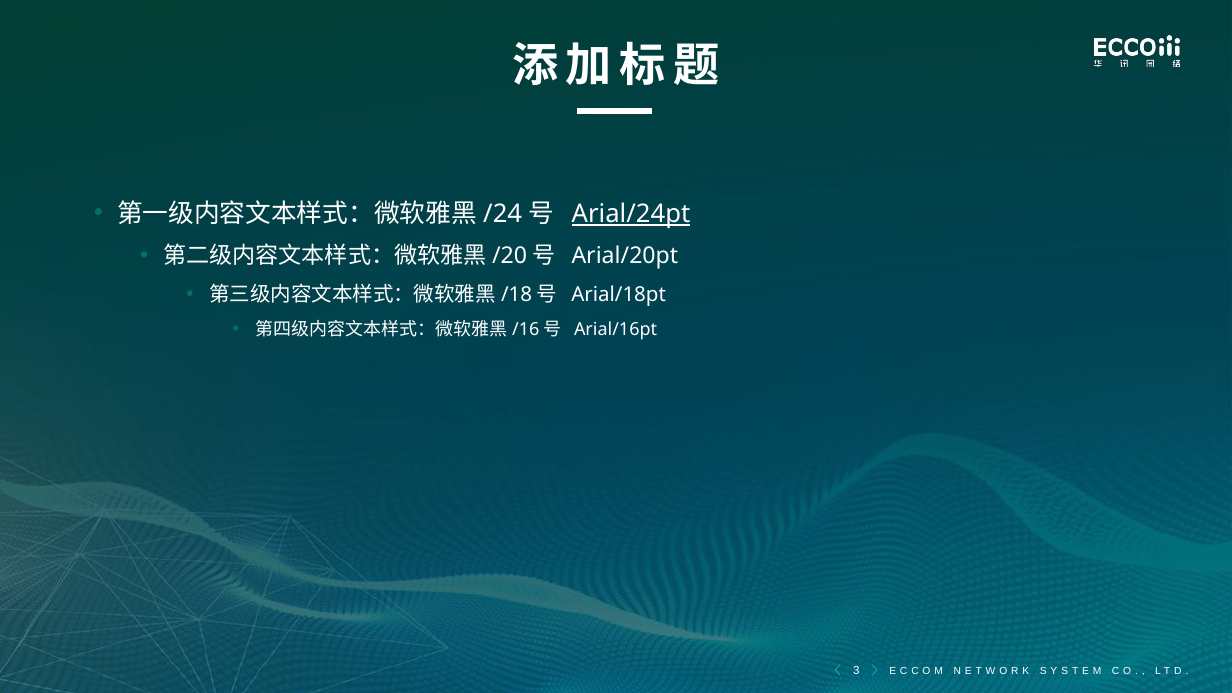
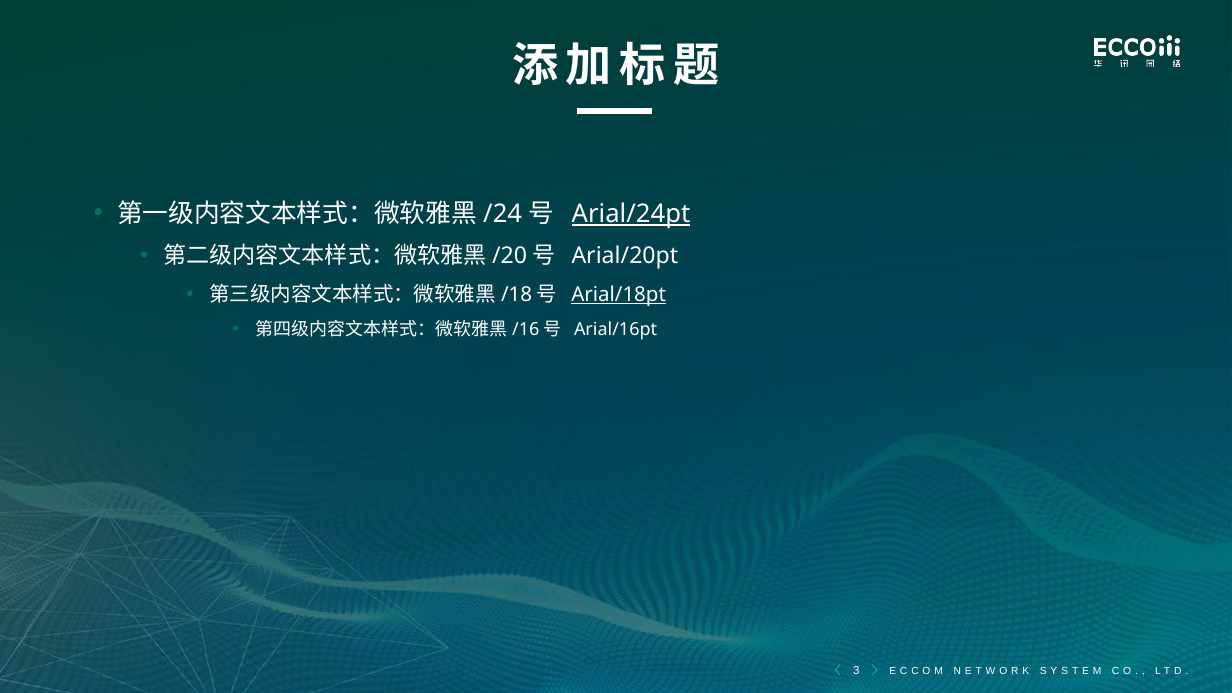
Arial/18pt underline: none -> present (619, 295)
